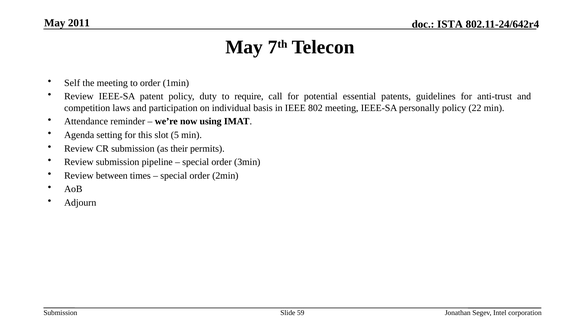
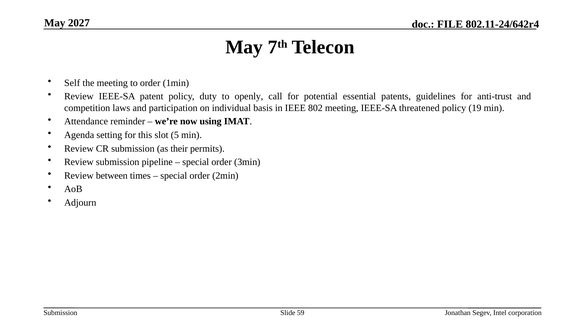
2011: 2011 -> 2027 (79, 23)
ISTA: ISTA -> FILE (450, 24)
require: require -> openly (249, 96)
personally: personally -> threatened (419, 108)
22: 22 -> 19 (475, 108)
